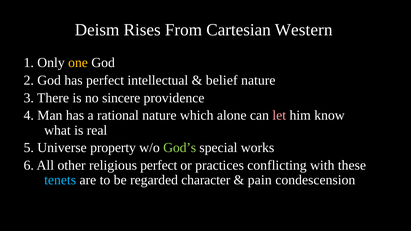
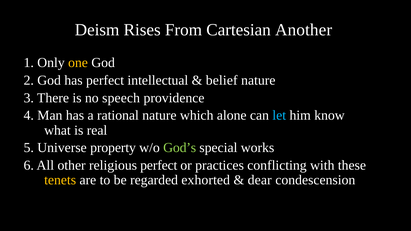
Western: Western -> Another (304, 30)
sincere: sincere -> speech (121, 98)
let colour: pink -> light blue (279, 115)
tenets colour: light blue -> yellow (60, 180)
character: character -> exhorted (206, 180)
pain: pain -> dear (260, 180)
